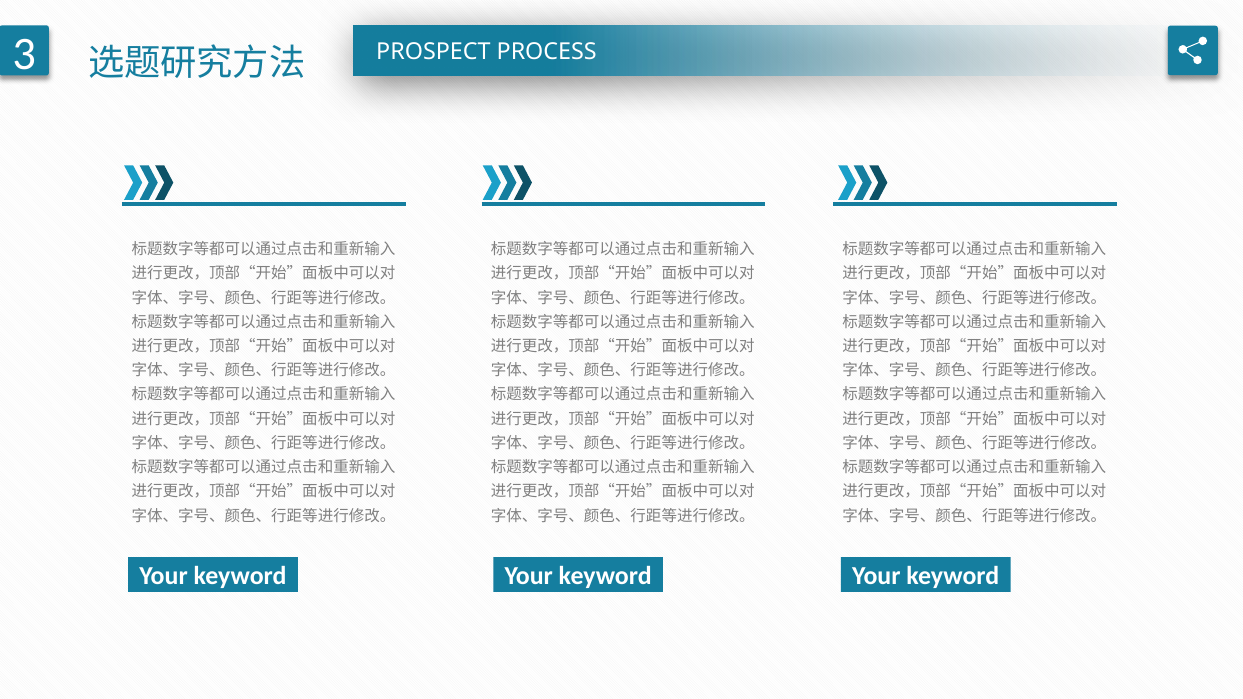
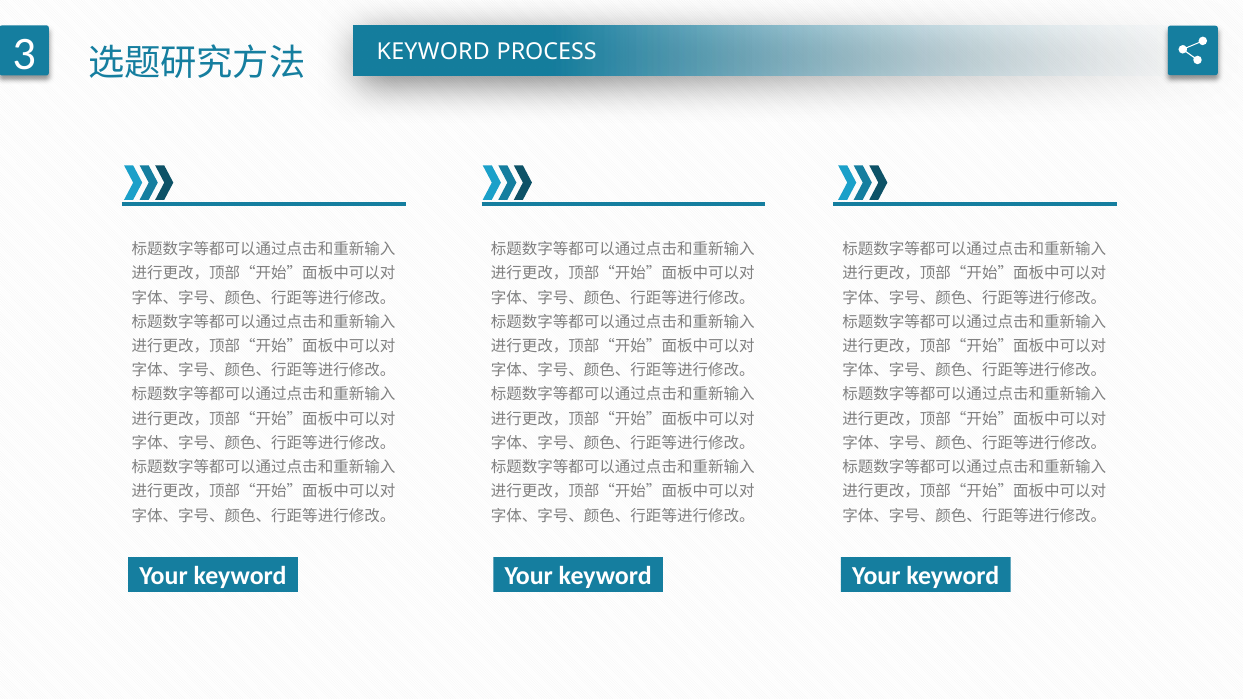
PROSPECT: PROSPECT -> KEYWORD (433, 52)
